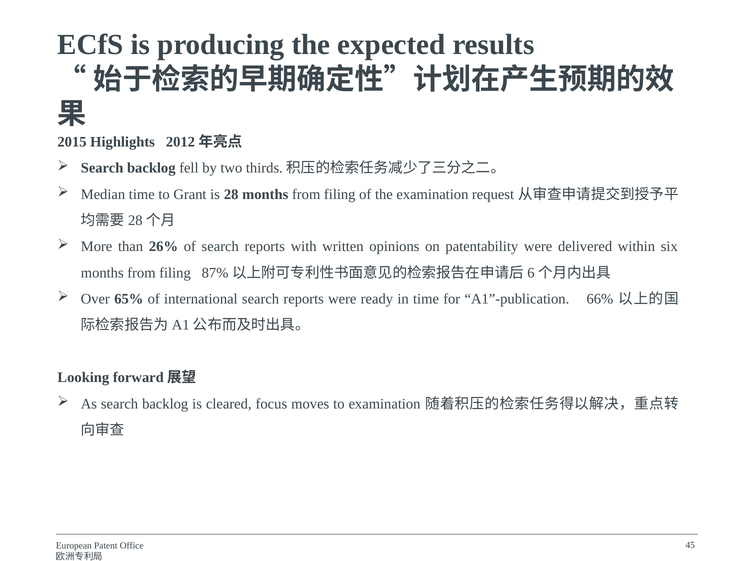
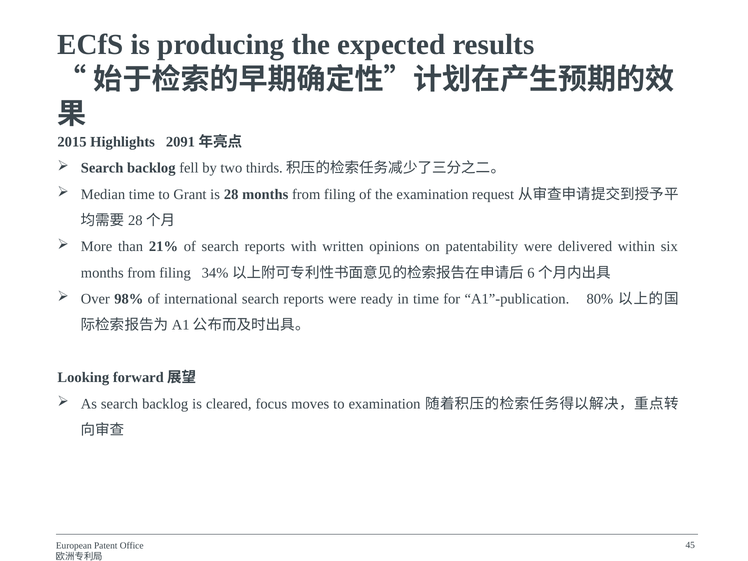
2012: 2012 -> 2091 (180, 142)
26%: 26% -> 21% (164, 247)
87%: 87% -> 34% (215, 273)
65%: 65% -> 98% (129, 299)
66%: 66% -> 80% (600, 299)
